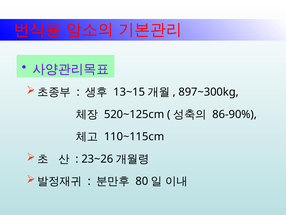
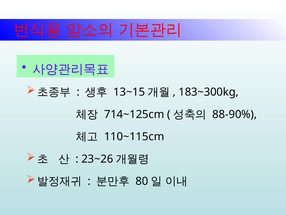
897~300kg: 897~300kg -> 183~300kg (209, 92)
520~125cm: 520~125cm -> 714~125cm (134, 114)
86-90%: 86-90% -> 88-90% (235, 114)
